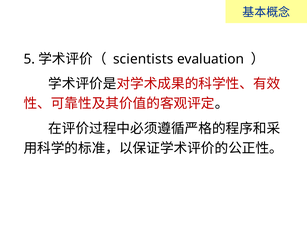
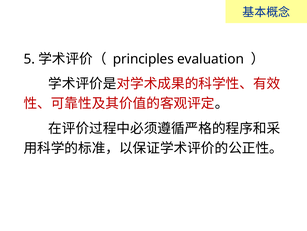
scientists: scientists -> principles (143, 59)
